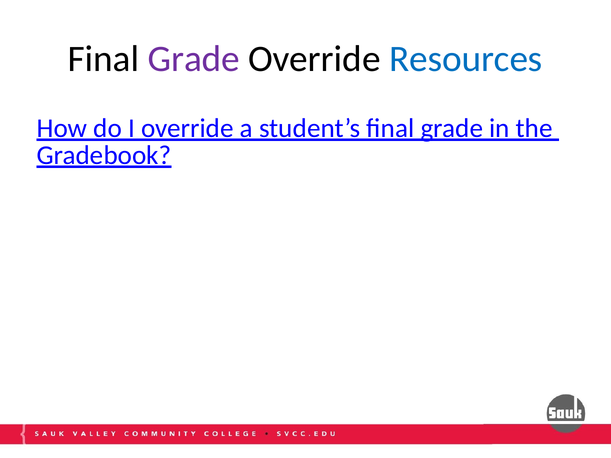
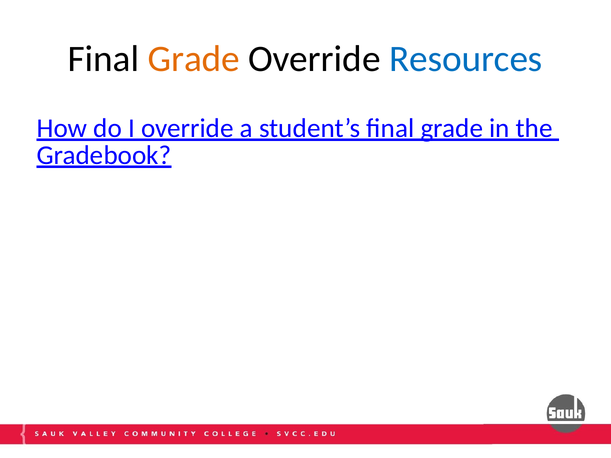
Grade colour: purple -> orange (194, 59)
